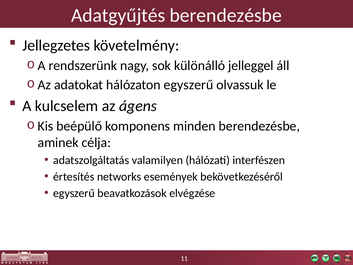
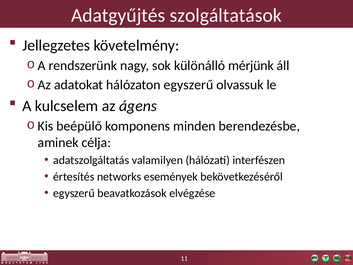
Adatgyűjtés berendezésbe: berendezésbe -> szolgáltatások (226, 15)
jelleggel: jelleggel -> mérjünk (251, 66)
